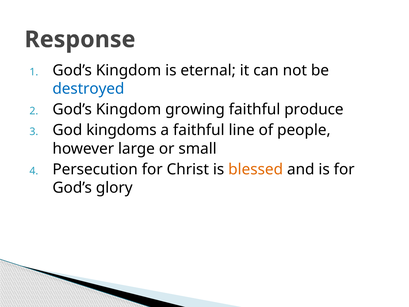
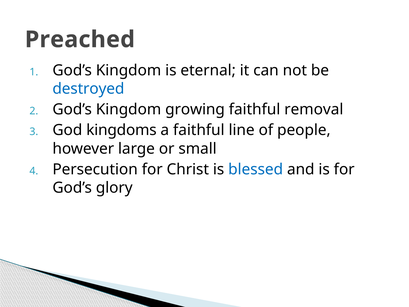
Response: Response -> Preached (80, 39)
produce: produce -> removal (314, 109)
blessed colour: orange -> blue (256, 169)
